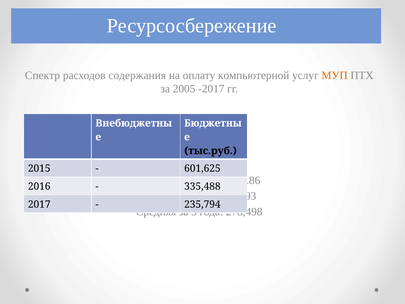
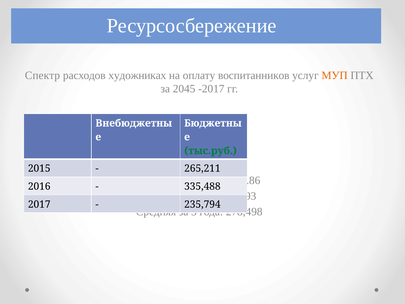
содержания: содержания -> художниках (137, 75)
компьютерной: компьютерной -> воспитанников (254, 75)
2005: 2005 -> 2045 (184, 89)
тыс.руб colour: black -> green (211, 151)
601,625: 601,625 -> 265,211 (202, 168)
